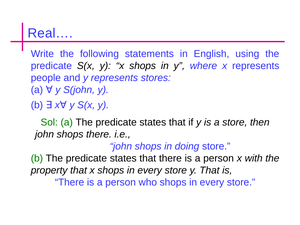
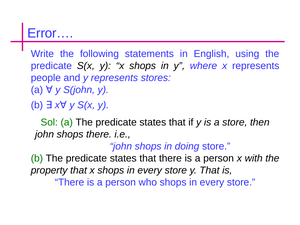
Real…: Real… -> Error… (50, 33)
